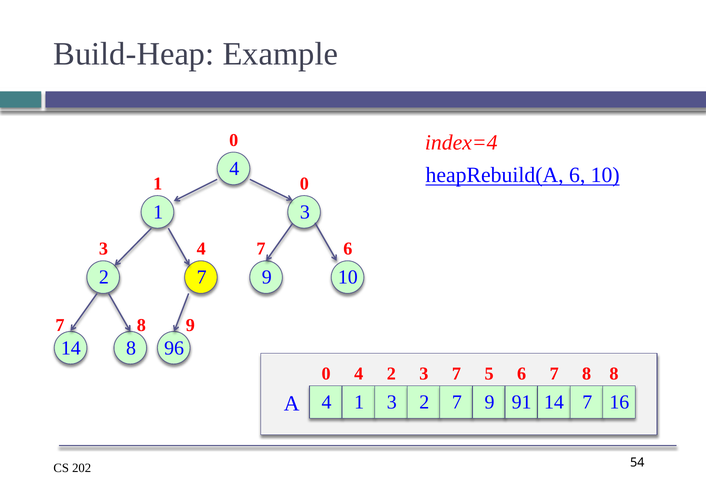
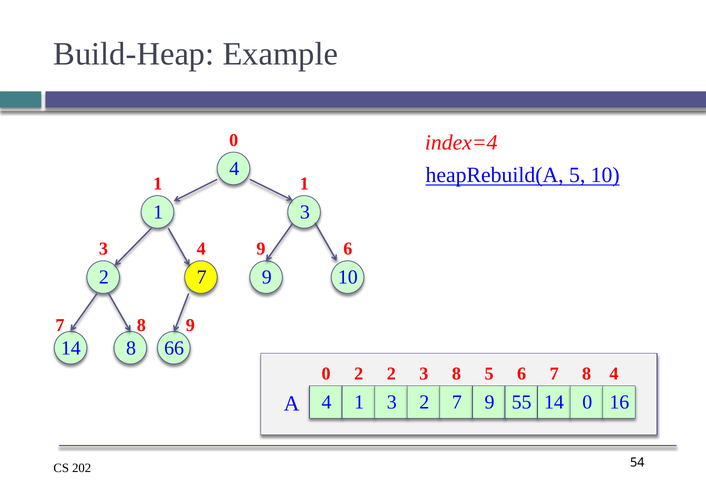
heapRebuild(A 6: 6 -> 5 (577, 175)
1 0: 0 -> 1 (304, 184)
4 7: 7 -> 9 (261, 249)
96: 96 -> 66 (174, 348)
4: 4 -> 2 (359, 374)
3 7: 7 -> 8 (456, 374)
8 8: 8 -> 4 (614, 374)
91: 91 -> 55 (522, 402)
14 7: 7 -> 0 (587, 402)
